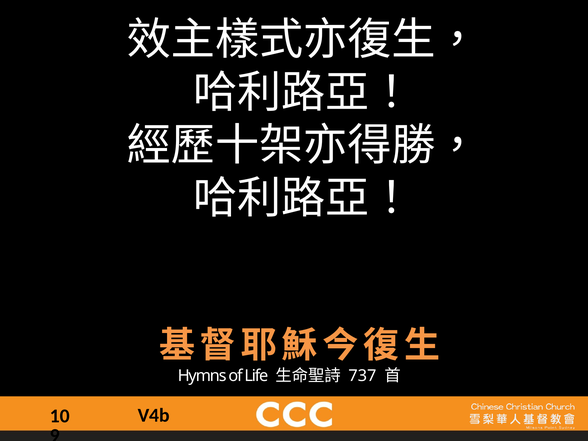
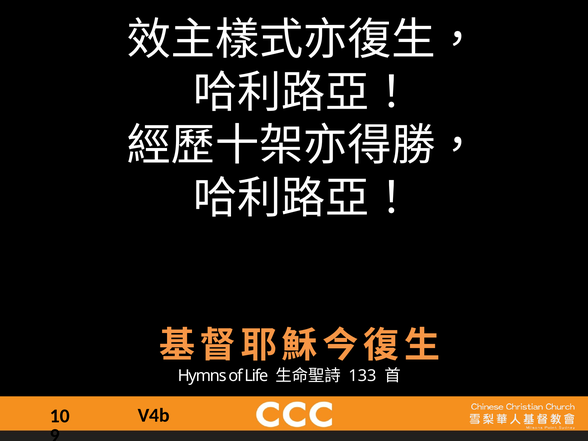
737: 737 -> 133 (362, 376)
